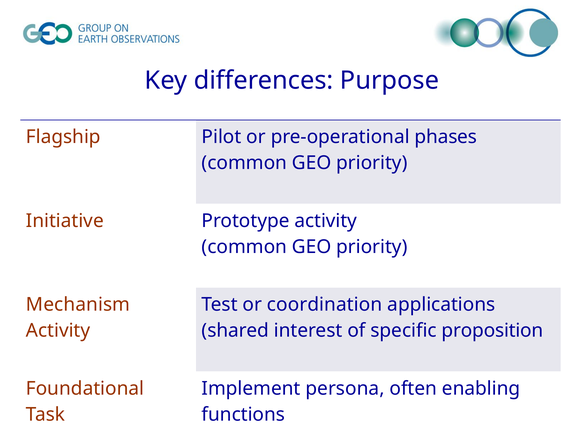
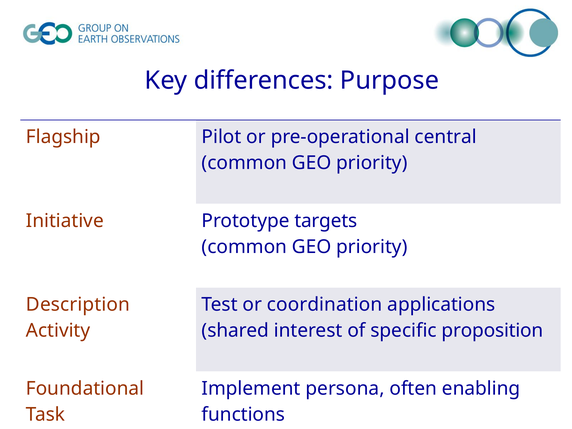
phases: phases -> central (446, 137)
Prototype activity: activity -> targets (326, 221)
Mechanism: Mechanism -> Description (78, 305)
